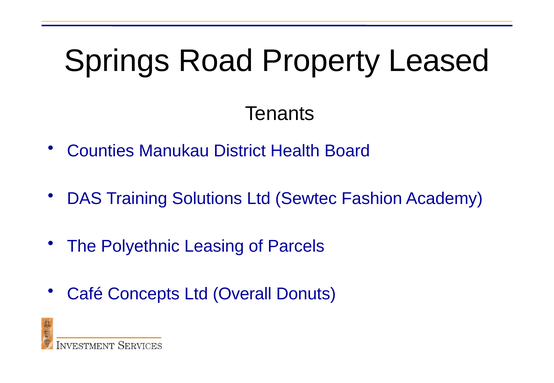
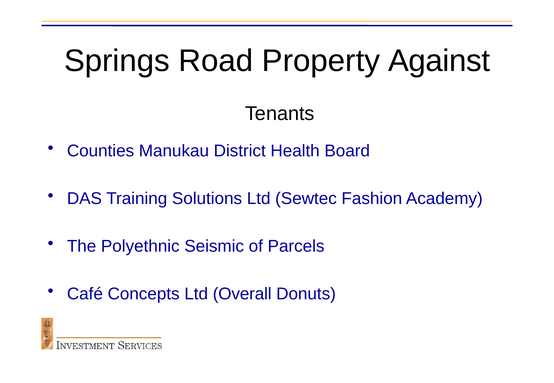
Leased: Leased -> Against (439, 61)
Leasing: Leasing -> Seismic (214, 247)
